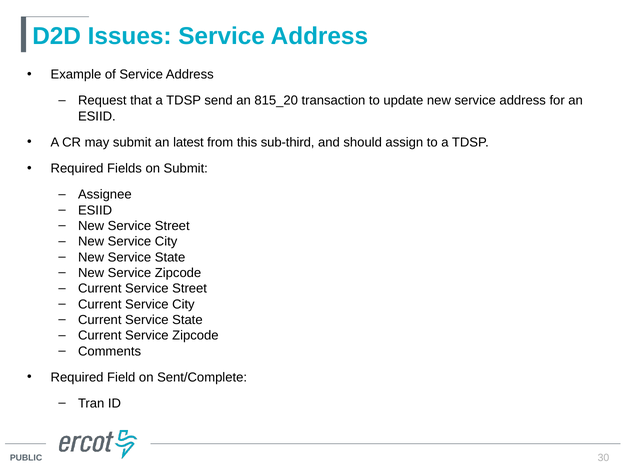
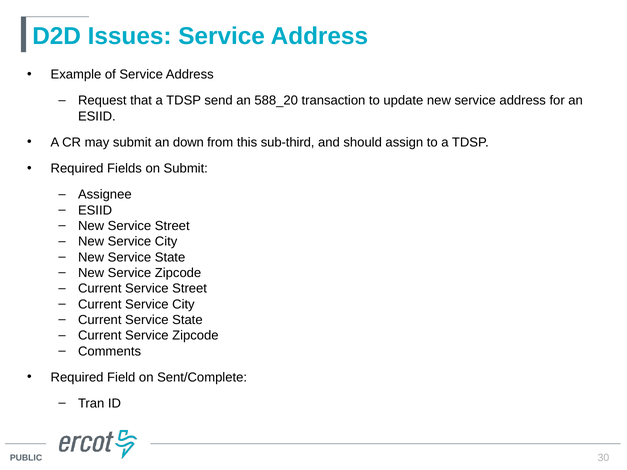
815_20: 815_20 -> 588_20 (276, 101)
latest: latest -> down (188, 142)
